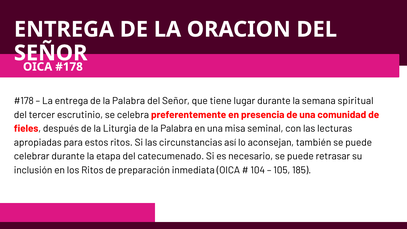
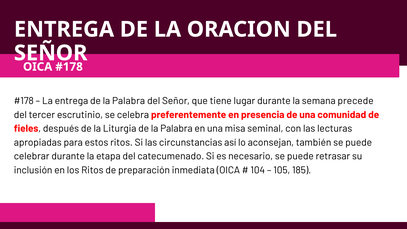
spiritual: spiritual -> precede (356, 101)
